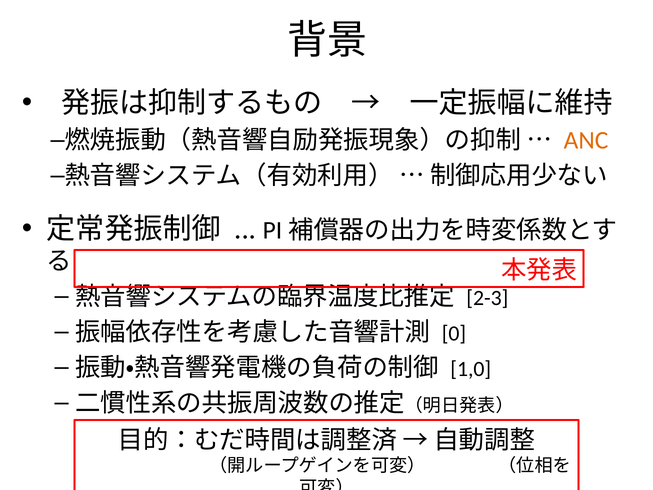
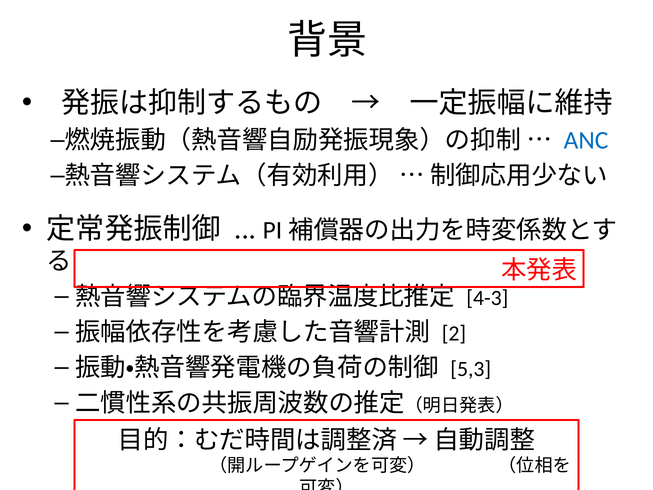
ANC colour: orange -> blue (586, 140)
2-3: 2-3 -> 4-3 (487, 298)
0: 0 -> 2 (454, 333)
1,0: 1,0 -> 5,3 (471, 369)
